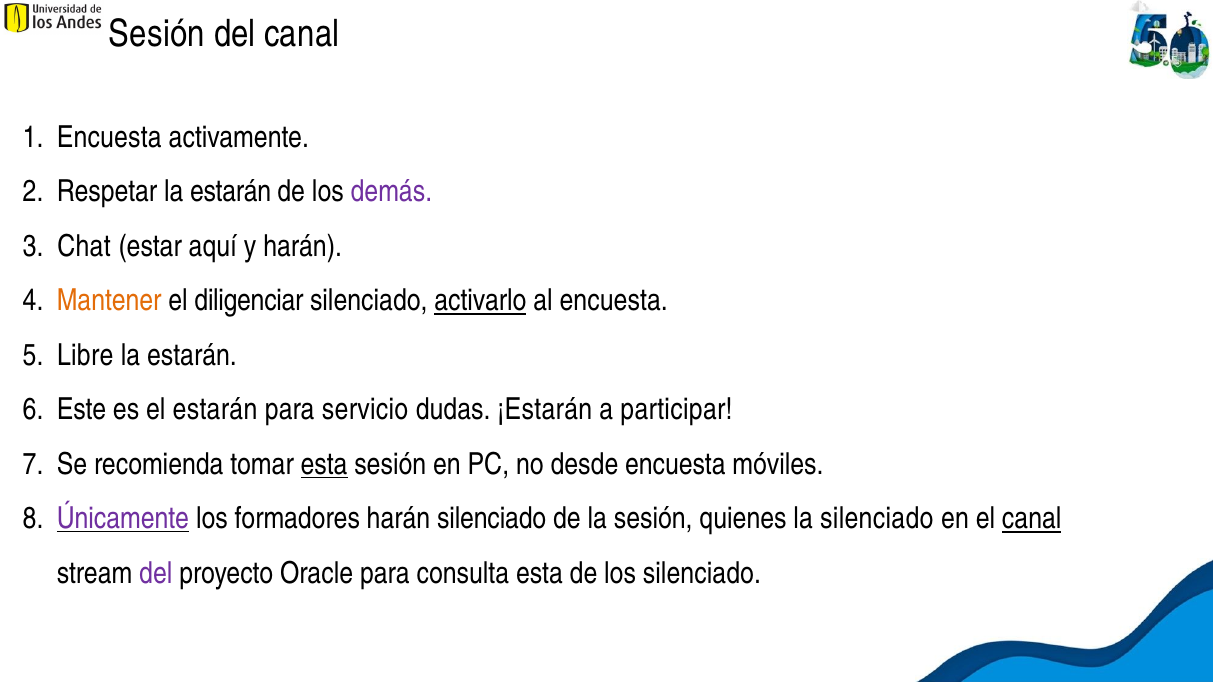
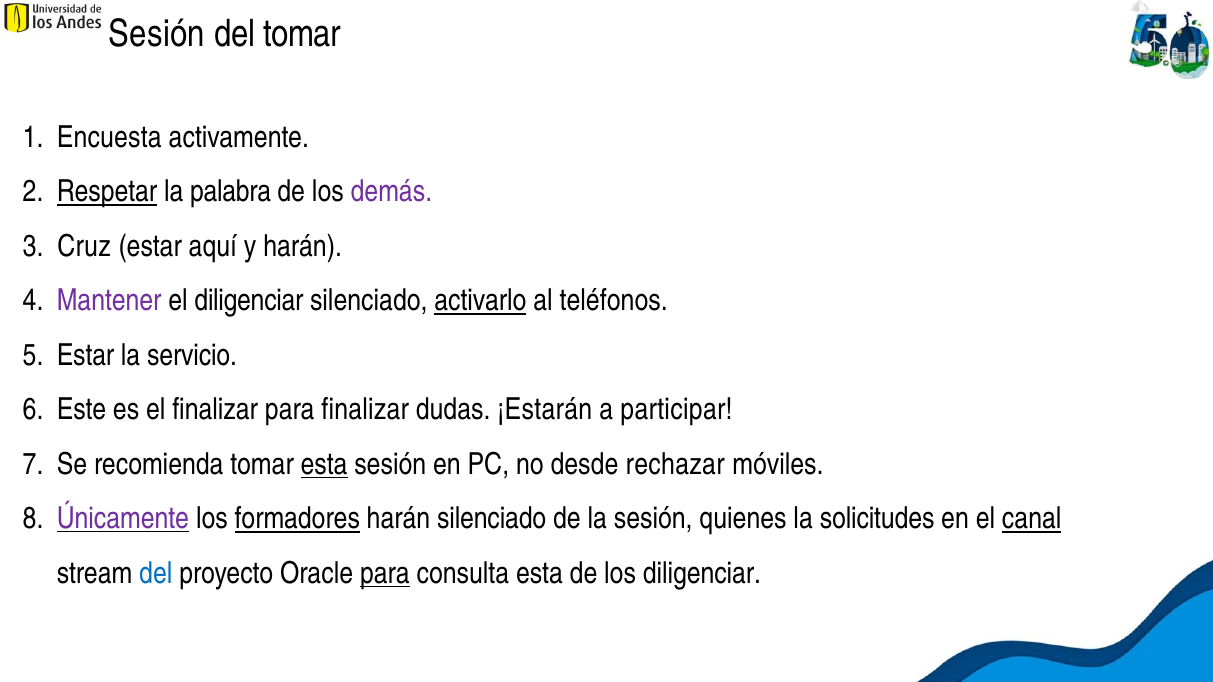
del canal: canal -> tomar (302, 34)
Respetar underline: none -> present (107, 192)
estarán: estarán -> palabra (231, 192)
Chat: Chat -> Cruz (84, 246)
Mantener colour: orange -> purple (109, 301)
al encuesta: encuesta -> teléfonos (614, 301)
Libre: Libre -> Estar (86, 355)
estarán: estarán -> servicio (192, 355)
el estarán: estarán -> finalizar (215, 410)
para servicio: servicio -> finalizar (365, 410)
desde encuesta: encuesta -> rechazar (675, 465)
formadores underline: none -> present (297, 519)
la silenciado: silenciado -> solicitudes (877, 519)
del colour: purple -> blue (156, 574)
para underline: none -> present (385, 574)
los silenciado: silenciado -> diligenciar (702, 574)
